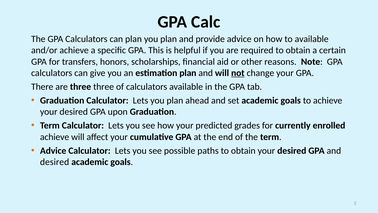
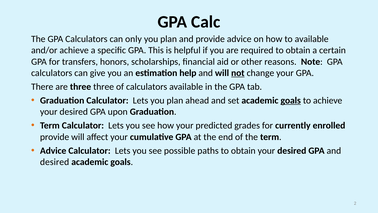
can plan: plan -> only (133, 39)
estimation plan: plan -> help (188, 73)
goals underline: none -> present (291, 100)
achieve: achieve -> provide (55, 137)
